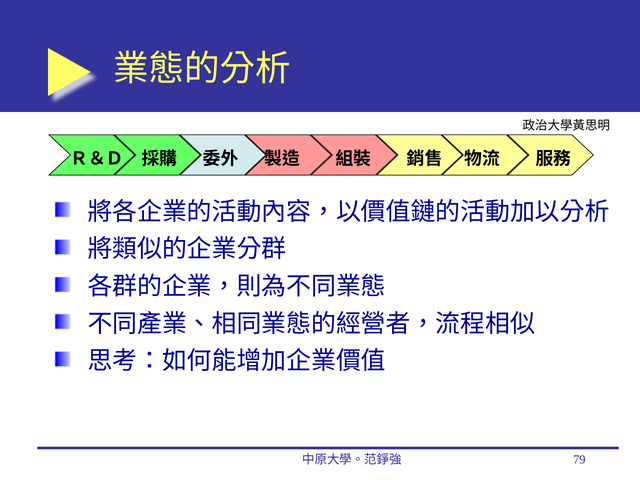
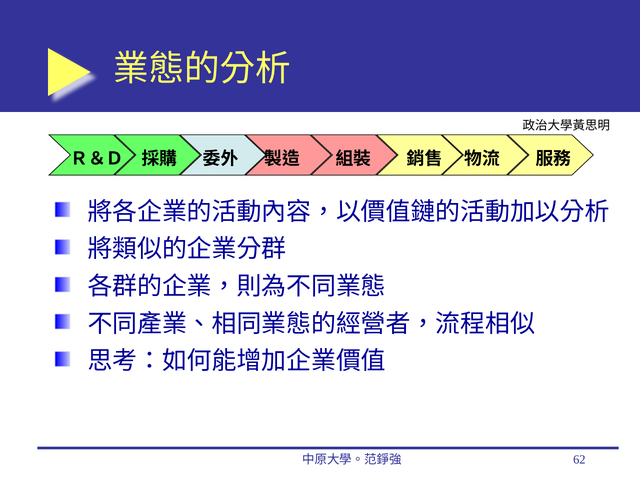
79: 79 -> 62 (579, 460)
